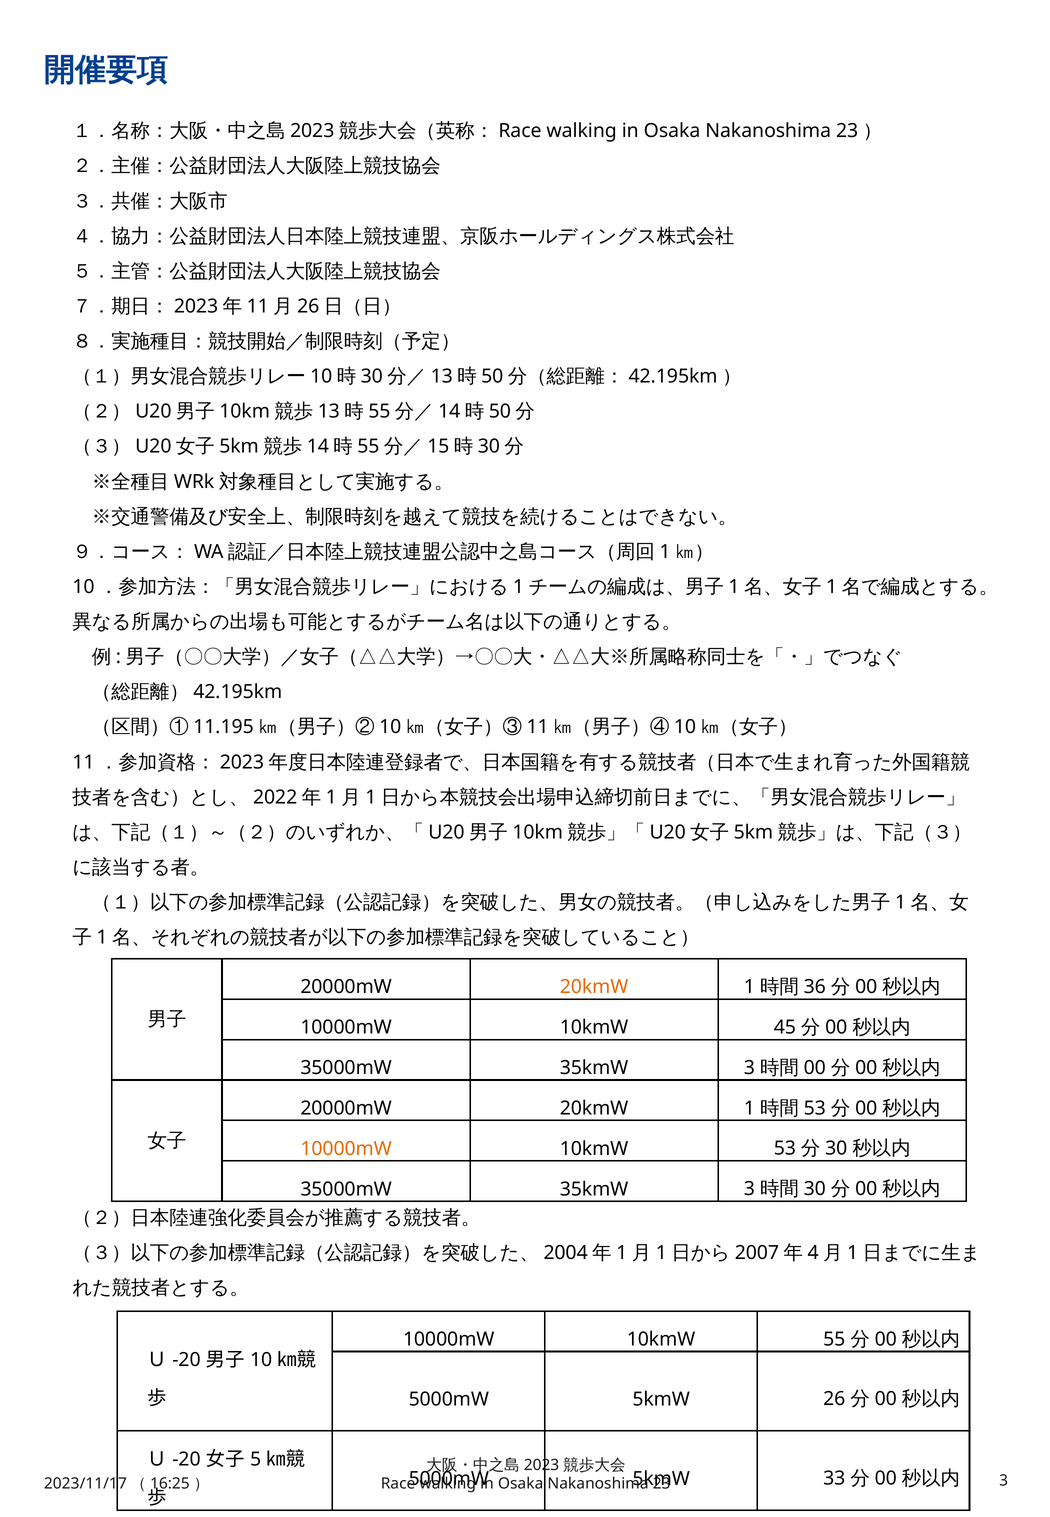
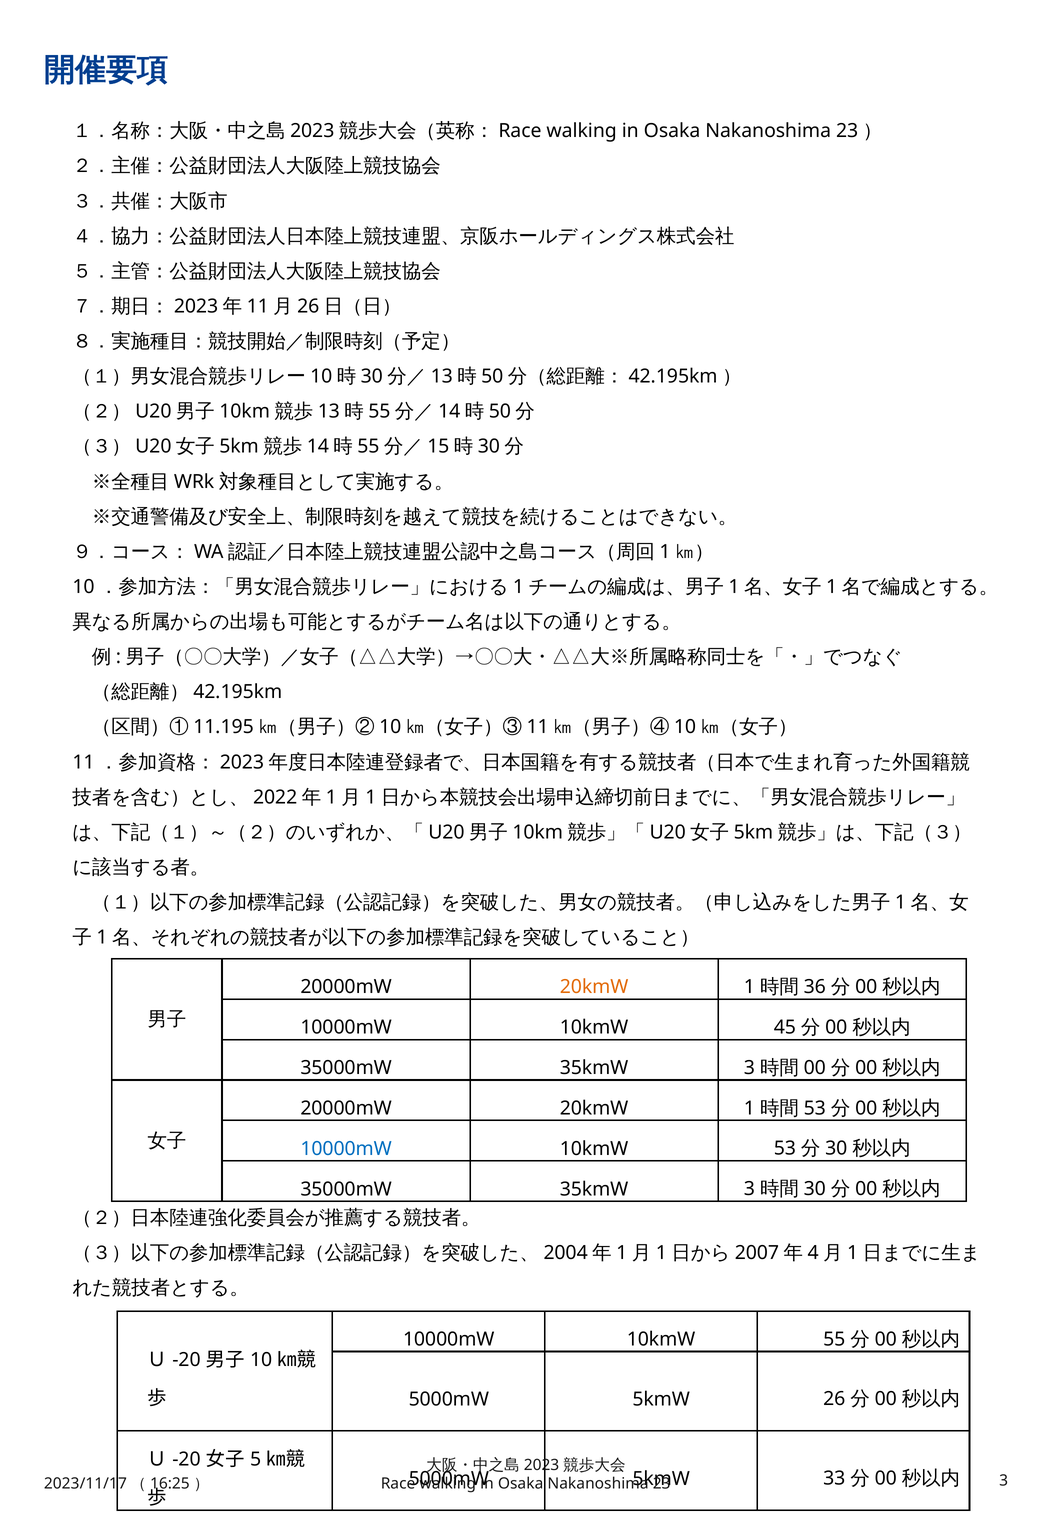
10000mW colour: orange -> blue (346, 1148)
